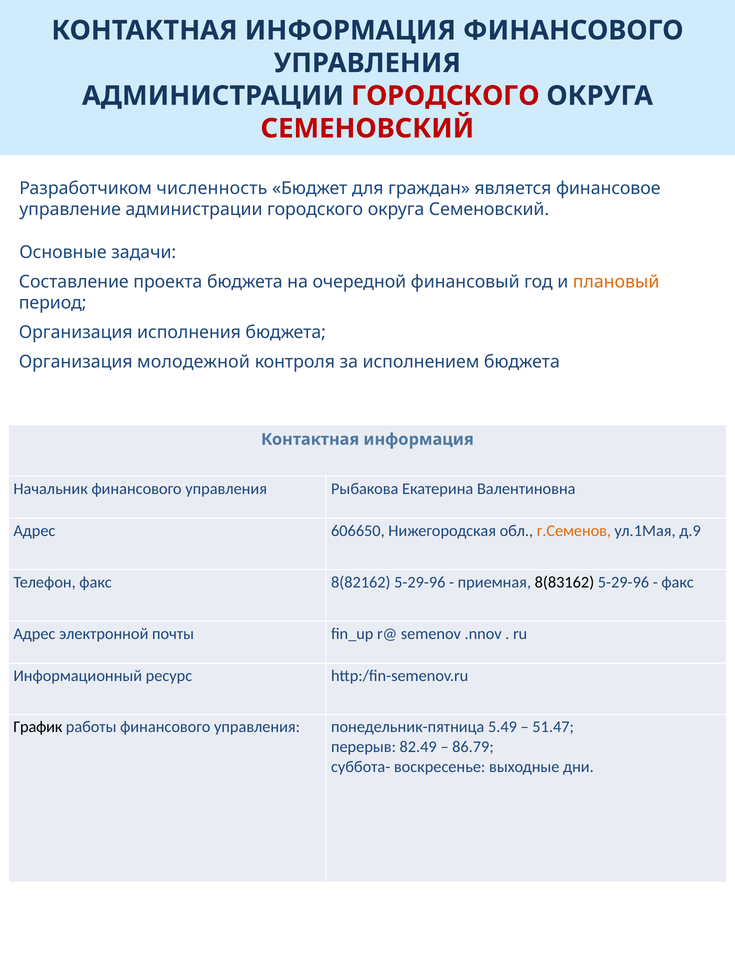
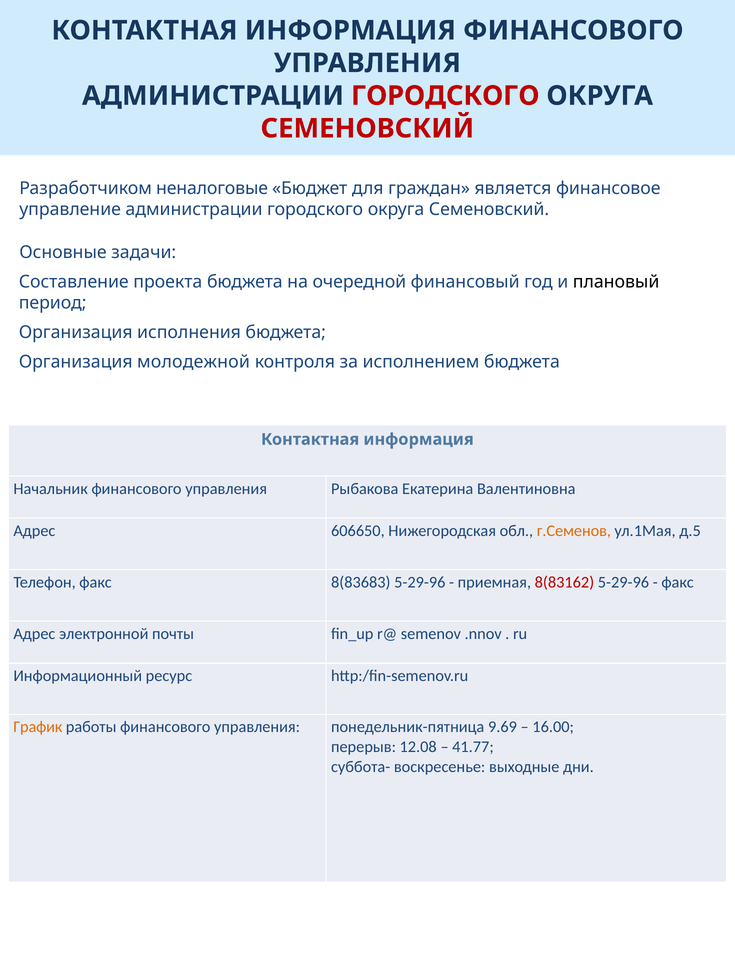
численность: численность -> неналоговые (212, 188)
плановый colour: orange -> black (616, 282)
д.9: д.9 -> д.5 (690, 531)
8(82162: 8(82162 -> 8(83683 (361, 582)
8(83162 colour: black -> red (564, 582)
График colour: black -> orange (38, 727)
5.49: 5.49 -> 9.69 (502, 727)
51.47: 51.47 -> 16.00 (553, 727)
82.49: 82.49 -> 12.08 (418, 747)
86.79: 86.79 -> 41.77 (473, 747)
